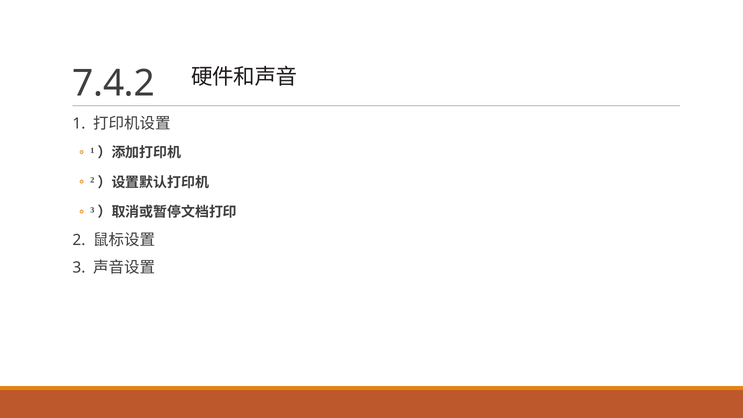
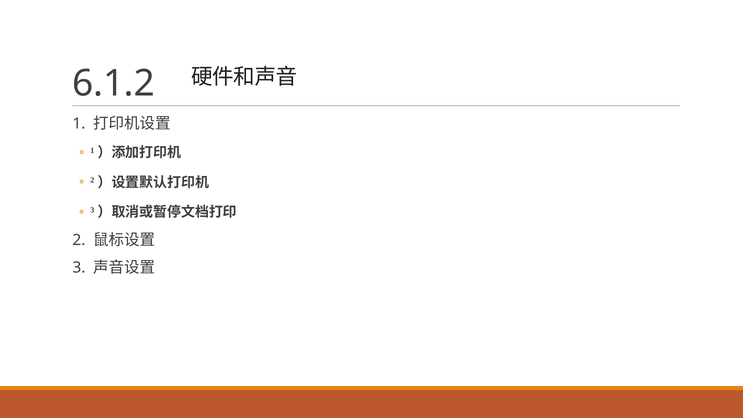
7.4.2: 7.4.2 -> 6.1.2 (114, 83)
